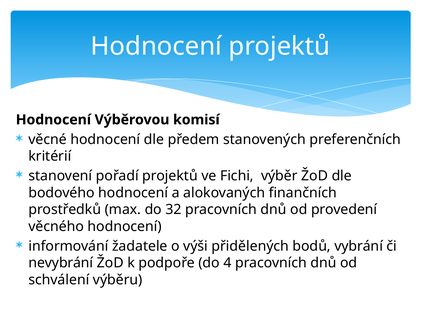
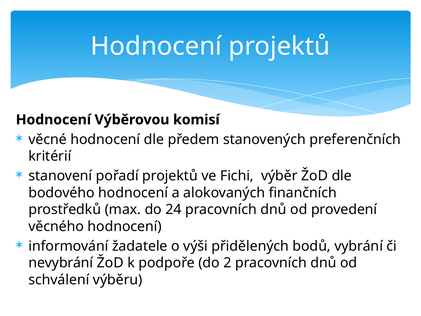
32: 32 -> 24 (173, 209)
4: 4 -> 2 (227, 263)
